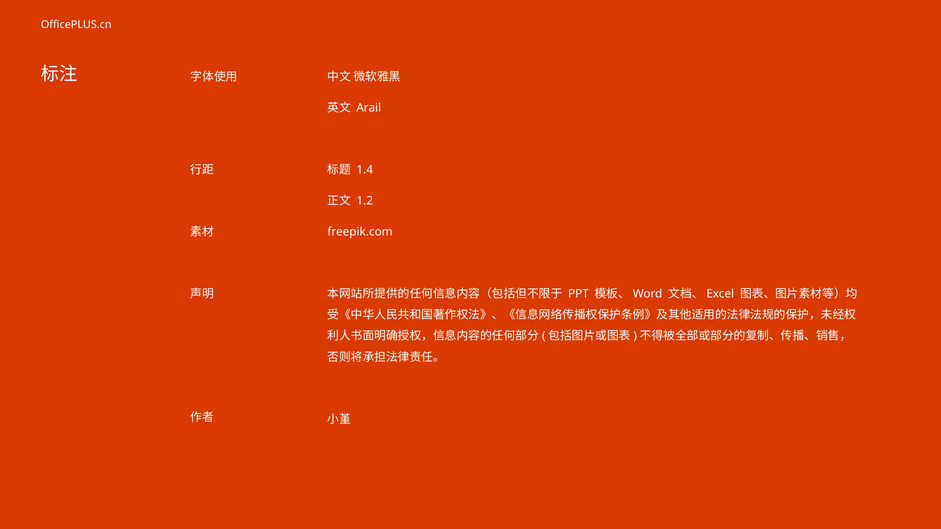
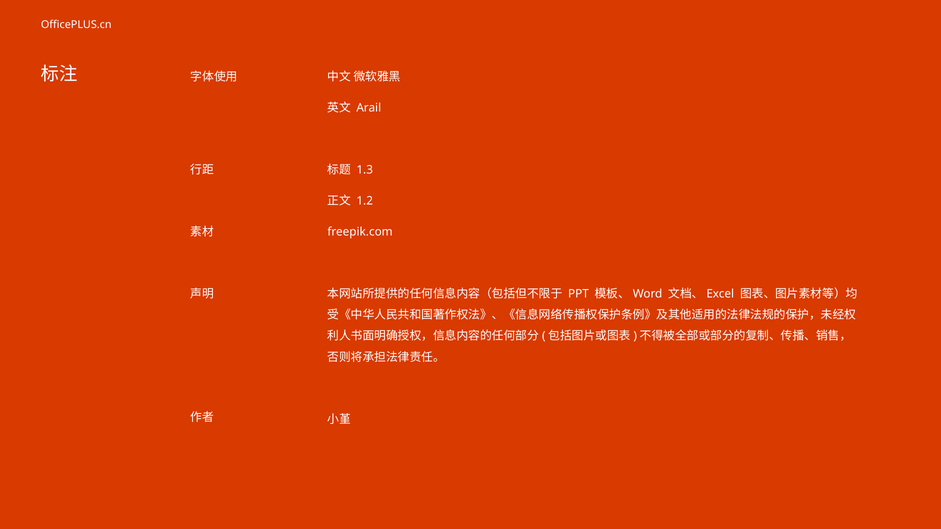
1.4: 1.4 -> 1.3 (365, 170)
